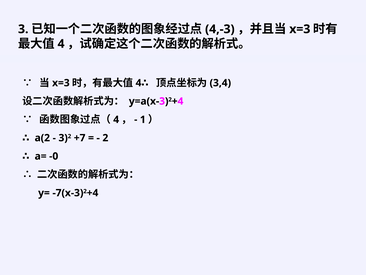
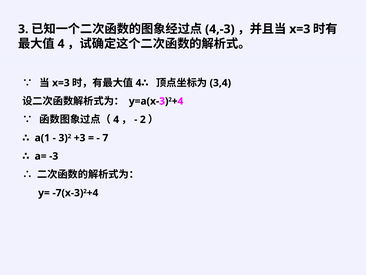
1: 1 -> 2 (143, 119)
a(2: a(2 -> a(1 (42, 138)
+7: +7 -> +3 (80, 138)
2: 2 -> 7 (105, 138)
-0: -0 -> -3 (54, 156)
